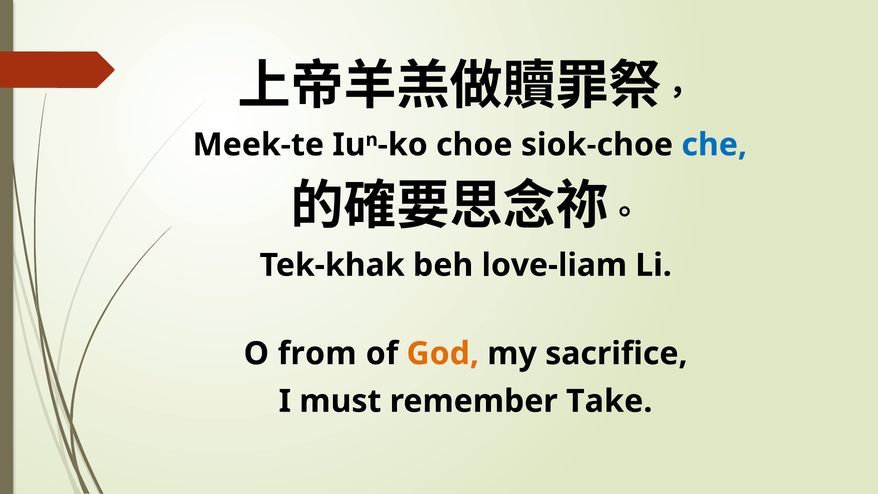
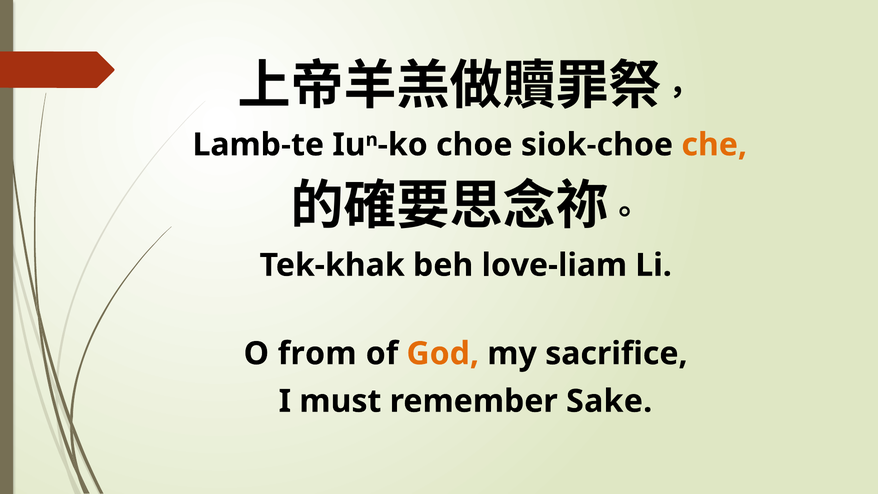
Meek-te: Meek-te -> Lamb-te (258, 145)
che colour: blue -> orange (714, 145)
Take: Take -> Sake (609, 401)
